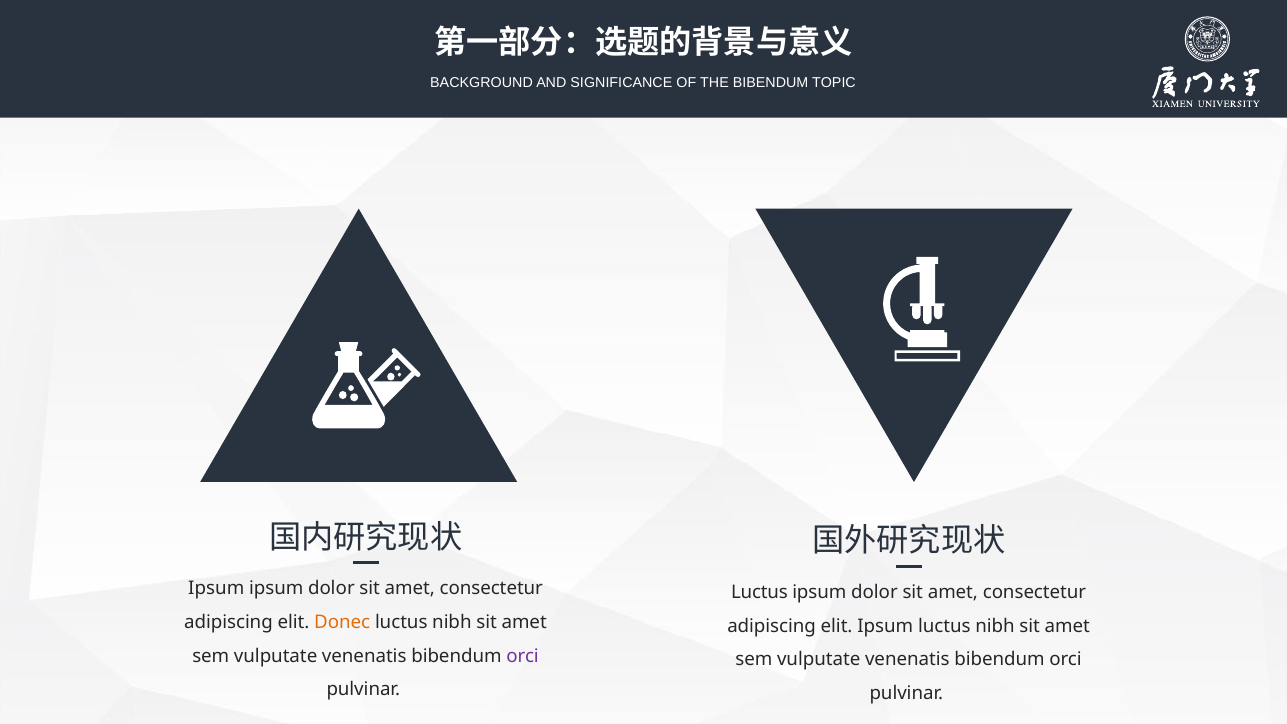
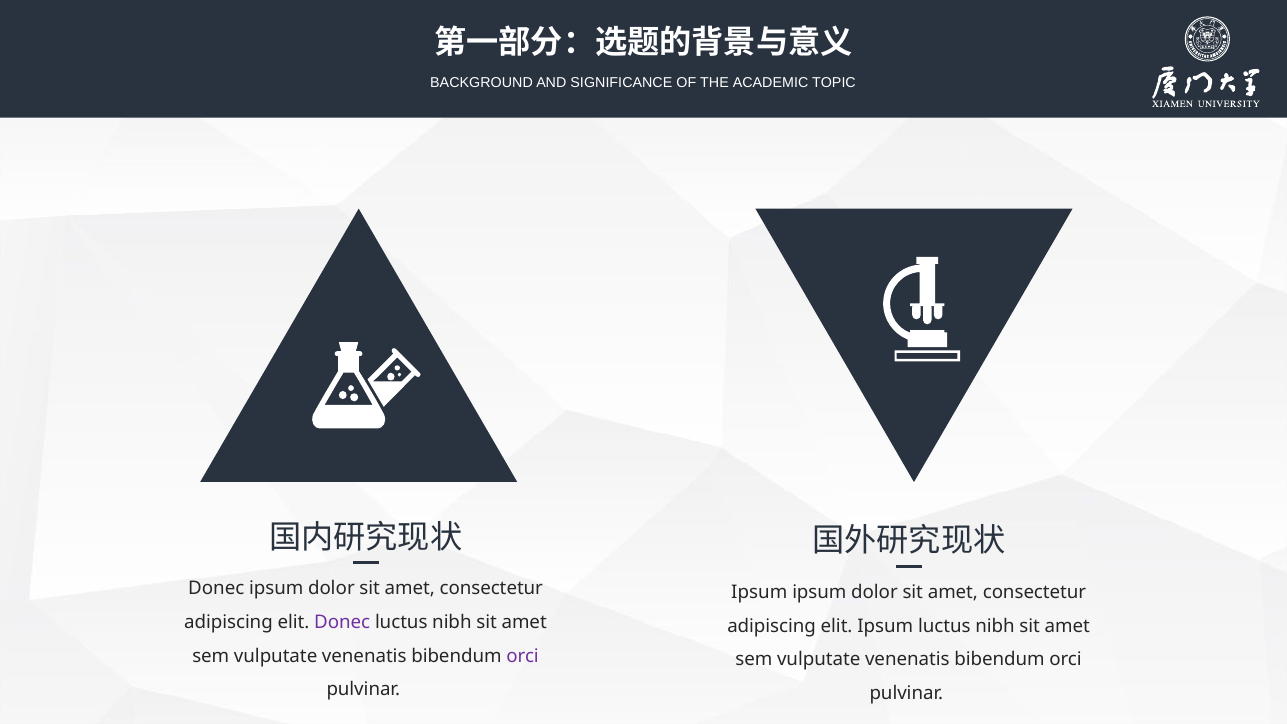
THE BIBENDUM: BIBENDUM -> ACADEMIC (771, 83)
Ipsum: Ipsum -> Donec (216, 588)
Luctus: Luctus -> Ipsum (759, 592)
Donec colour: orange -> purple (342, 622)
